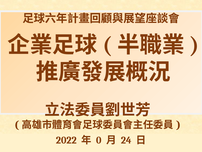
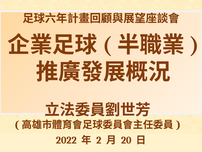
0: 0 -> 2 (99, 140)
24: 24 -> 20 (126, 140)
